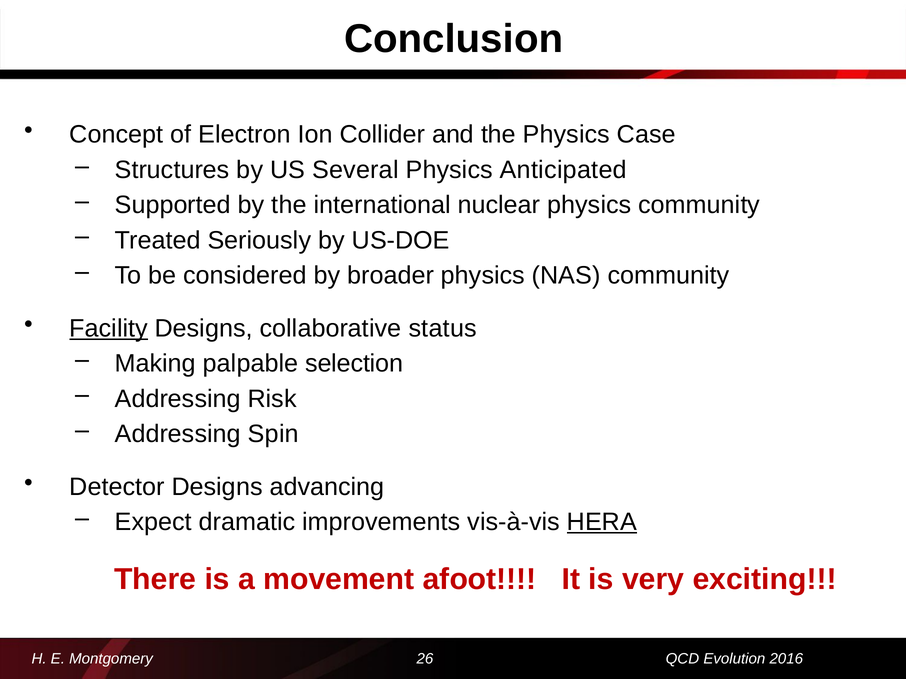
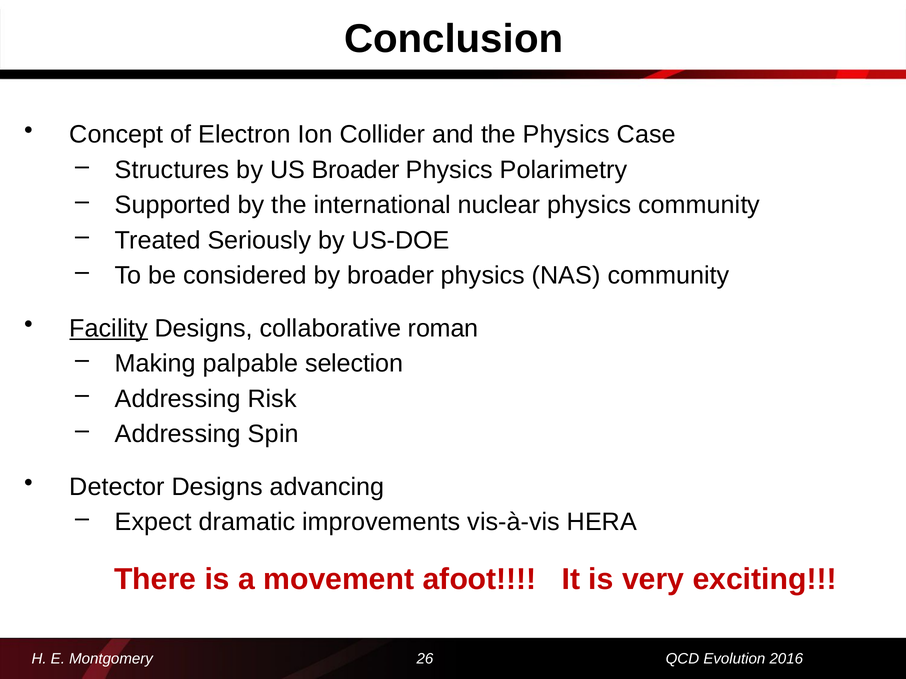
US Several: Several -> Broader (356, 170)
Anticipated: Anticipated -> Polarimetry (563, 170)
status: status -> roman (443, 329)
HERA underline: present -> none (602, 522)
